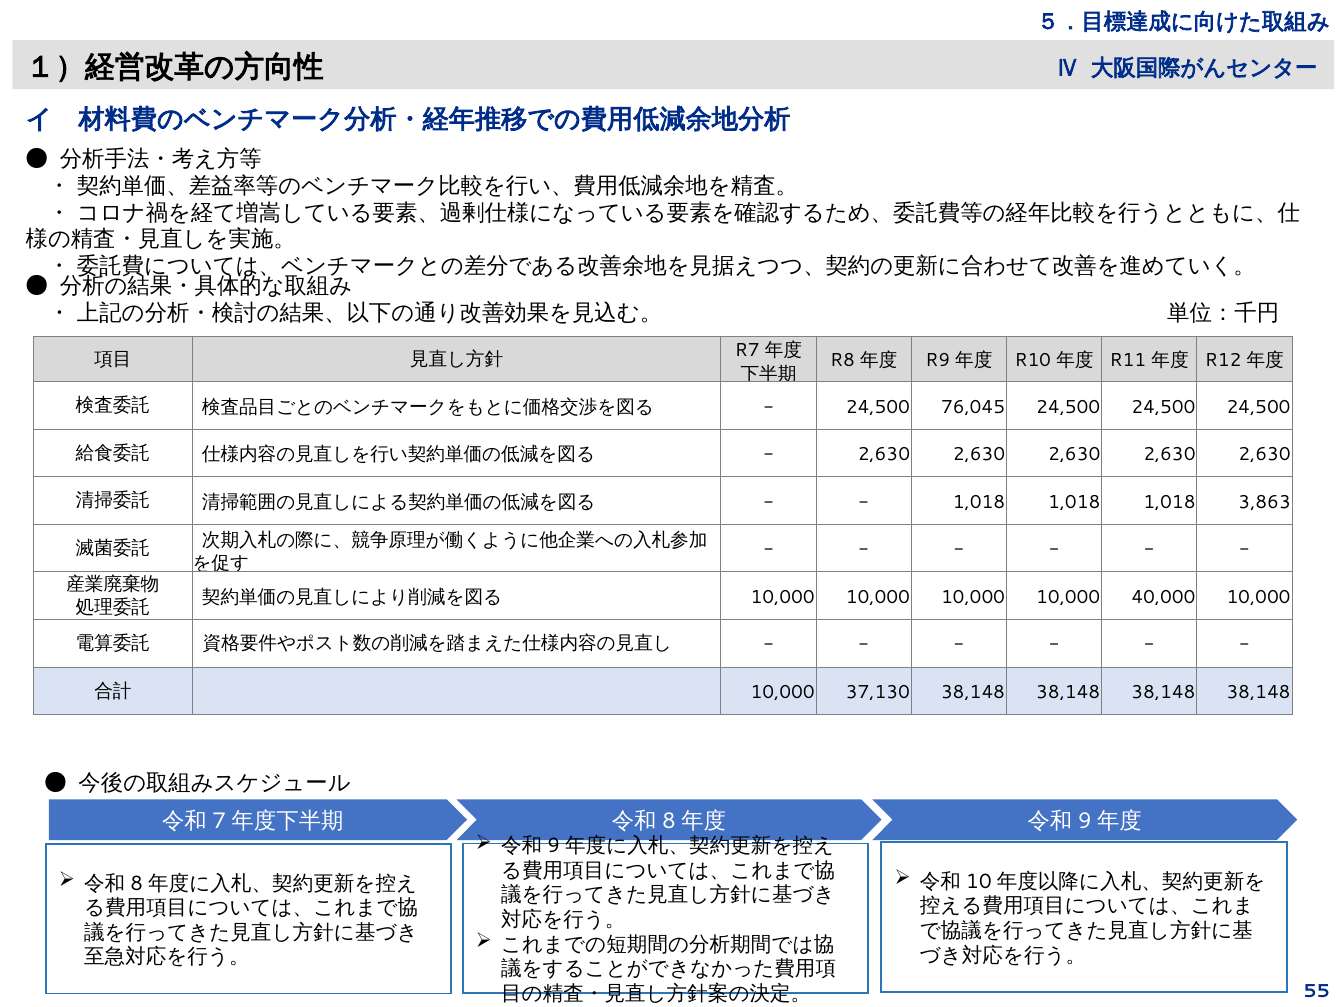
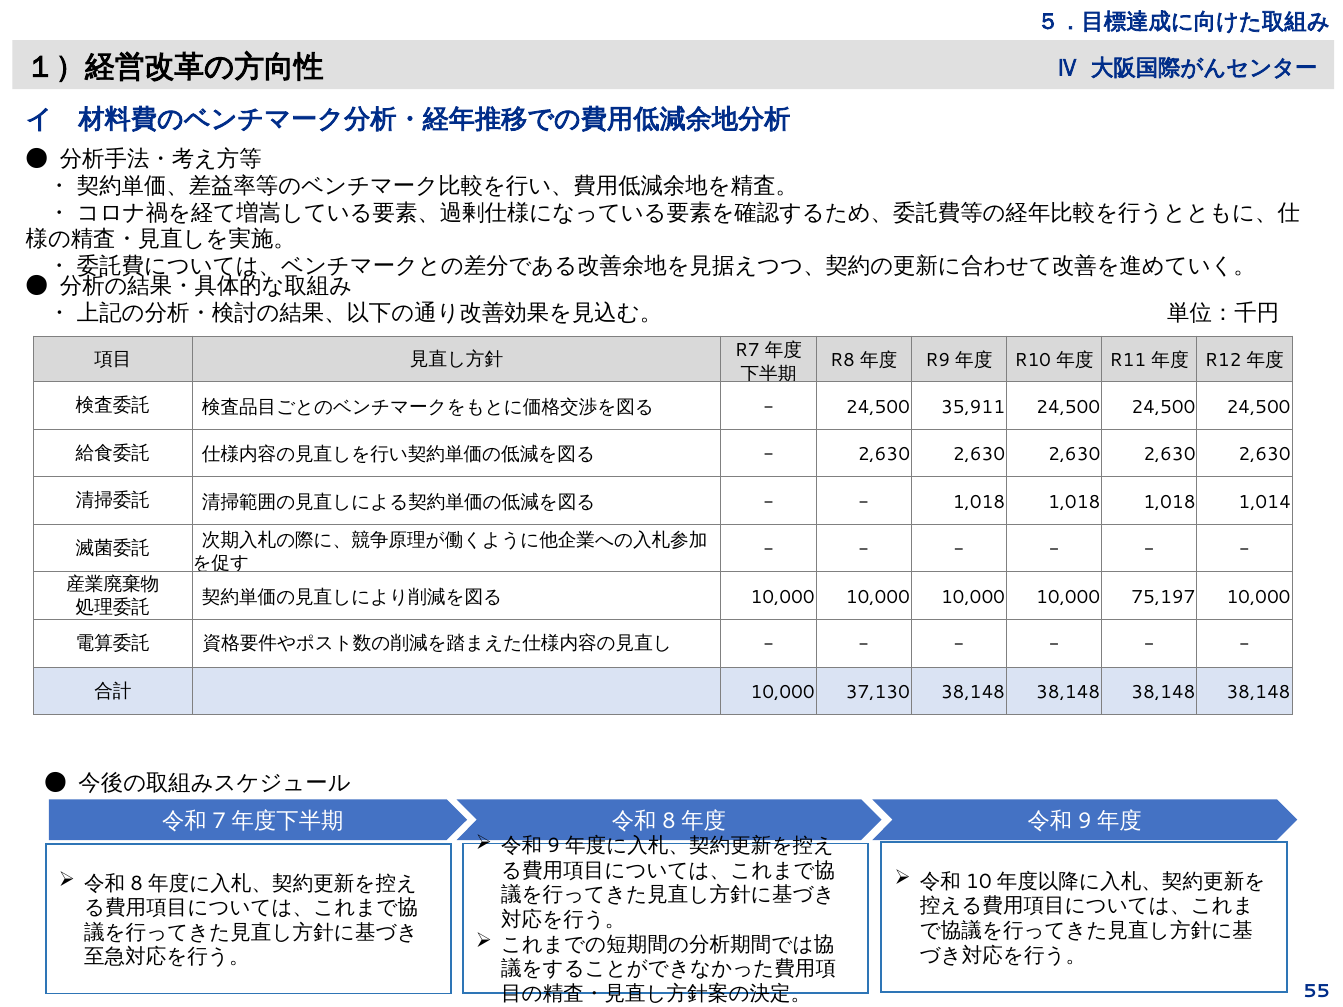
76,045: 76,045 -> 35,911 (973, 407)
3,863: 3,863 -> 1,014 (1265, 502)
40,000: 40,000 -> 75,197 (1163, 597)
